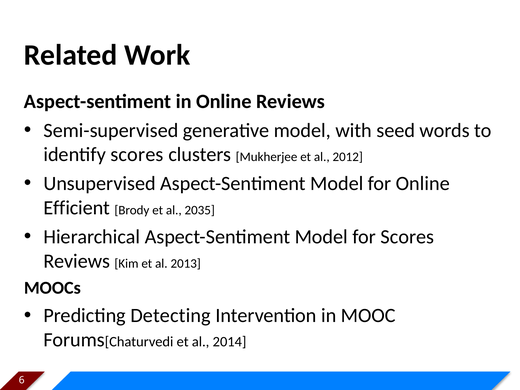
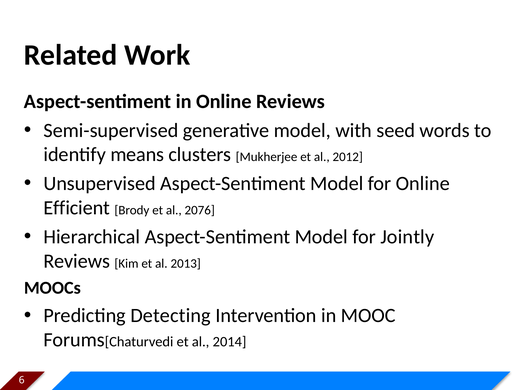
identify scores: scores -> means (137, 155)
2035: 2035 -> 2076 (200, 210)
for Scores: Scores -> Jointly (407, 237)
